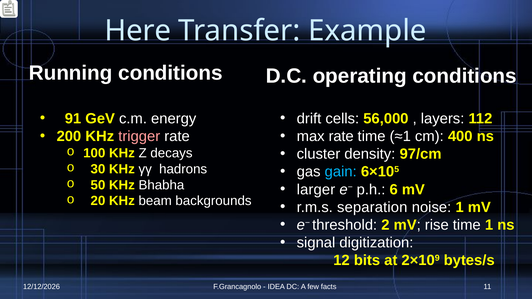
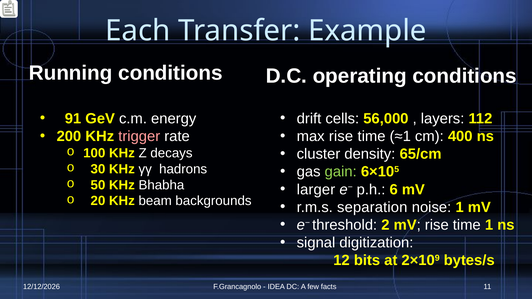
Here: Here -> Each (138, 31)
max rate: rate -> rise (341, 136)
97/cm: 97/cm -> 65/cm (421, 154)
gain colour: light blue -> light green (341, 172)
